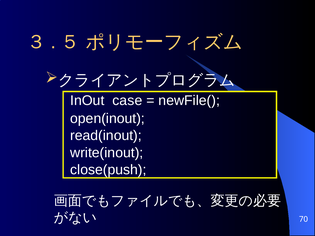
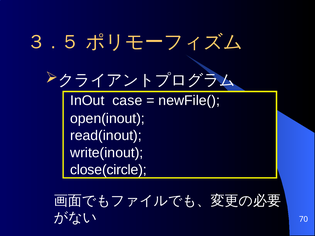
close(push: close(push -> close(circle (108, 170)
